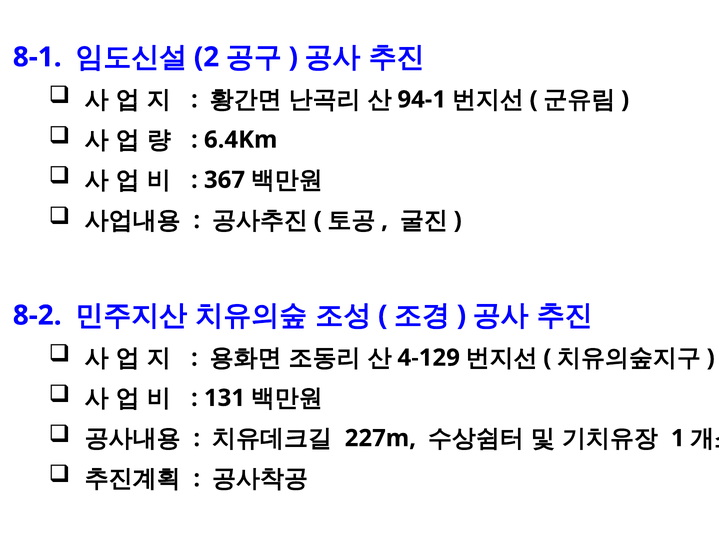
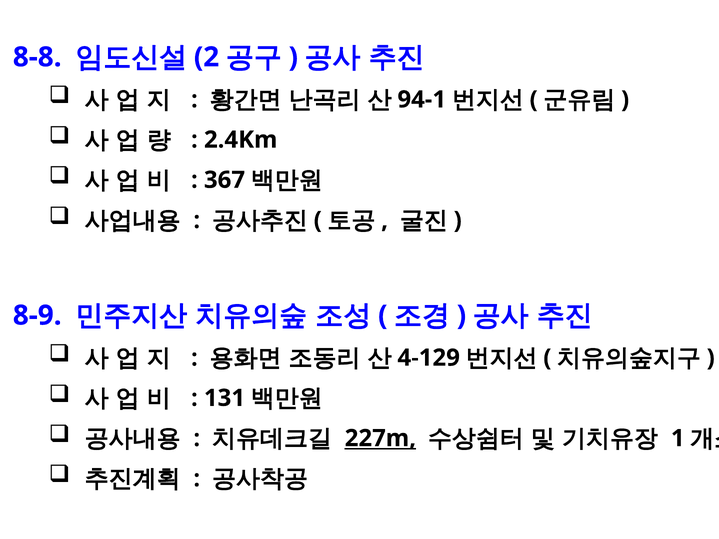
8-1: 8-1 -> 8-8 (37, 57)
6.4Km: 6.4Km -> 2.4Km (241, 140)
8-2: 8-2 -> 8-9 (37, 316)
227m underline: none -> present (380, 438)
